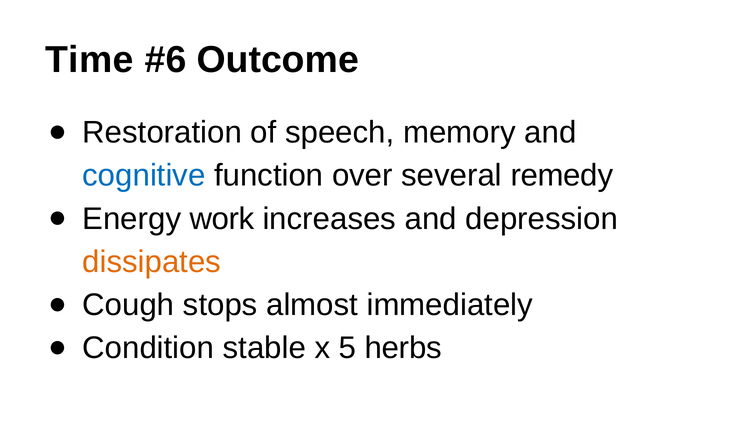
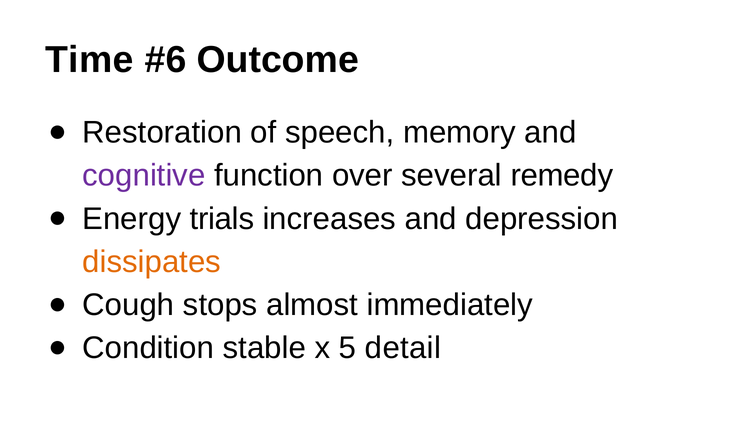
cognitive colour: blue -> purple (144, 175)
work: work -> trials (222, 218)
herbs: herbs -> detail (403, 348)
